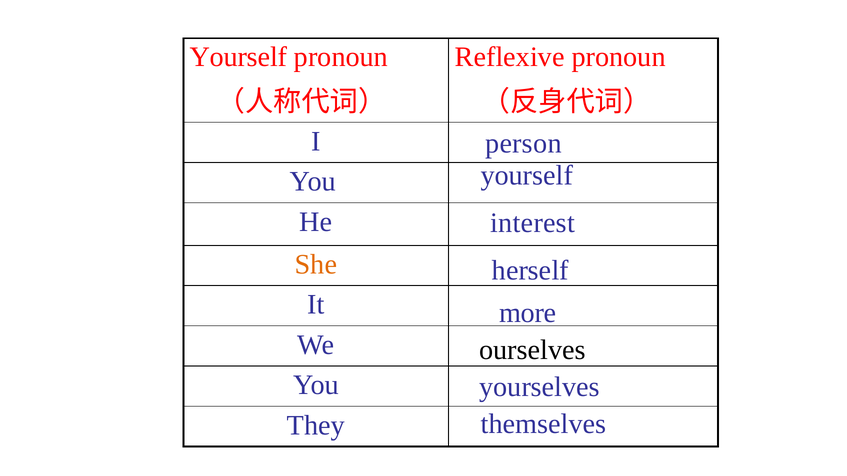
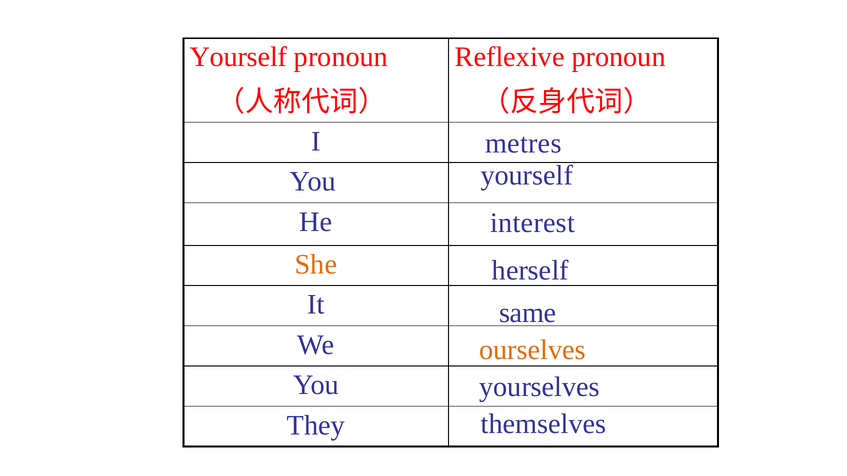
person: person -> metres (523, 144)
more: more -> same (528, 313)
ourselves colour: black -> orange (532, 350)
